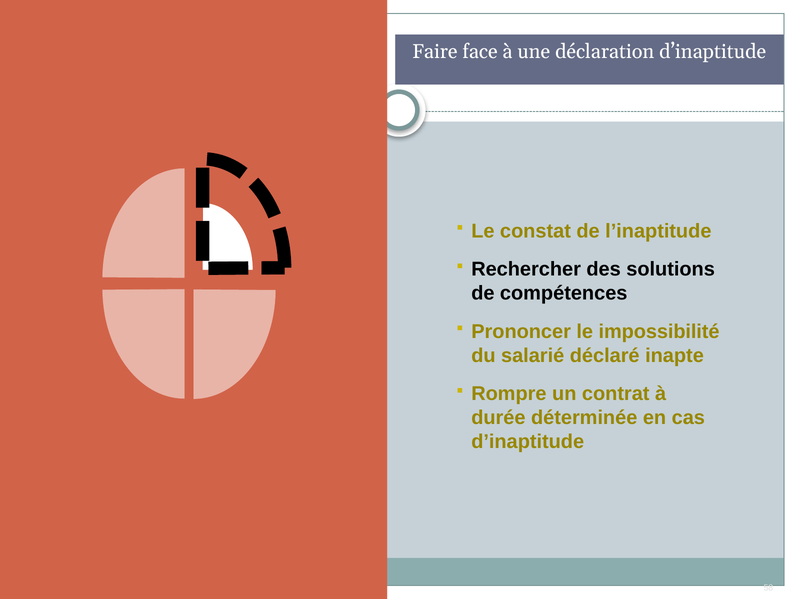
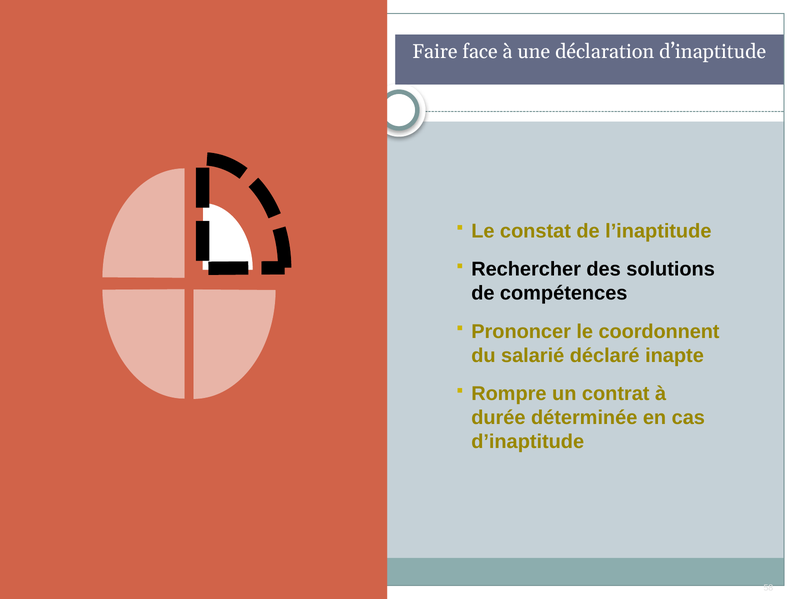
impossibilité: impossibilité -> coordonnent (659, 331)
